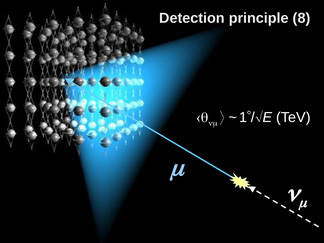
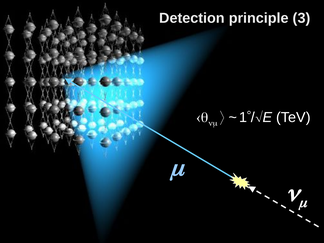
8: 8 -> 3 (302, 18)
